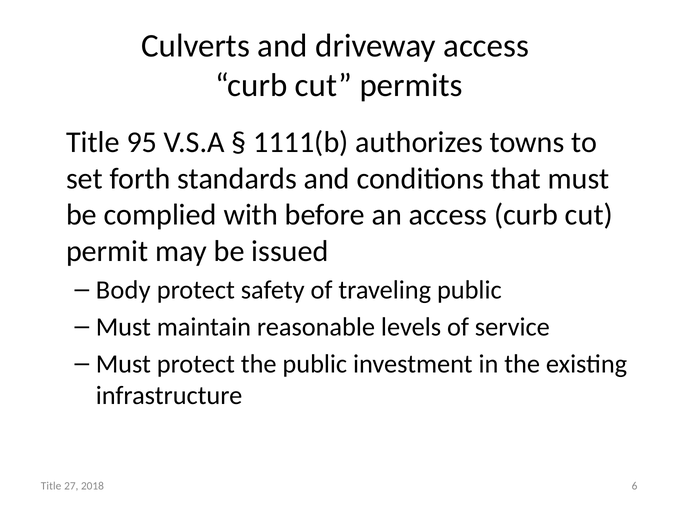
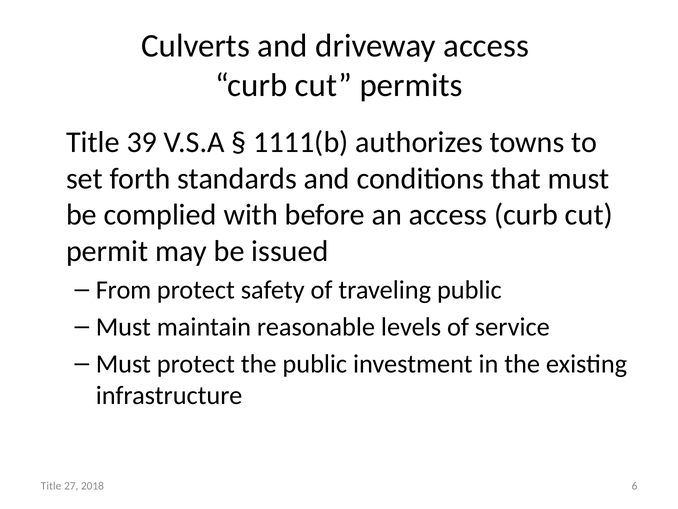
95: 95 -> 39 (142, 142)
Body: Body -> From (123, 290)
